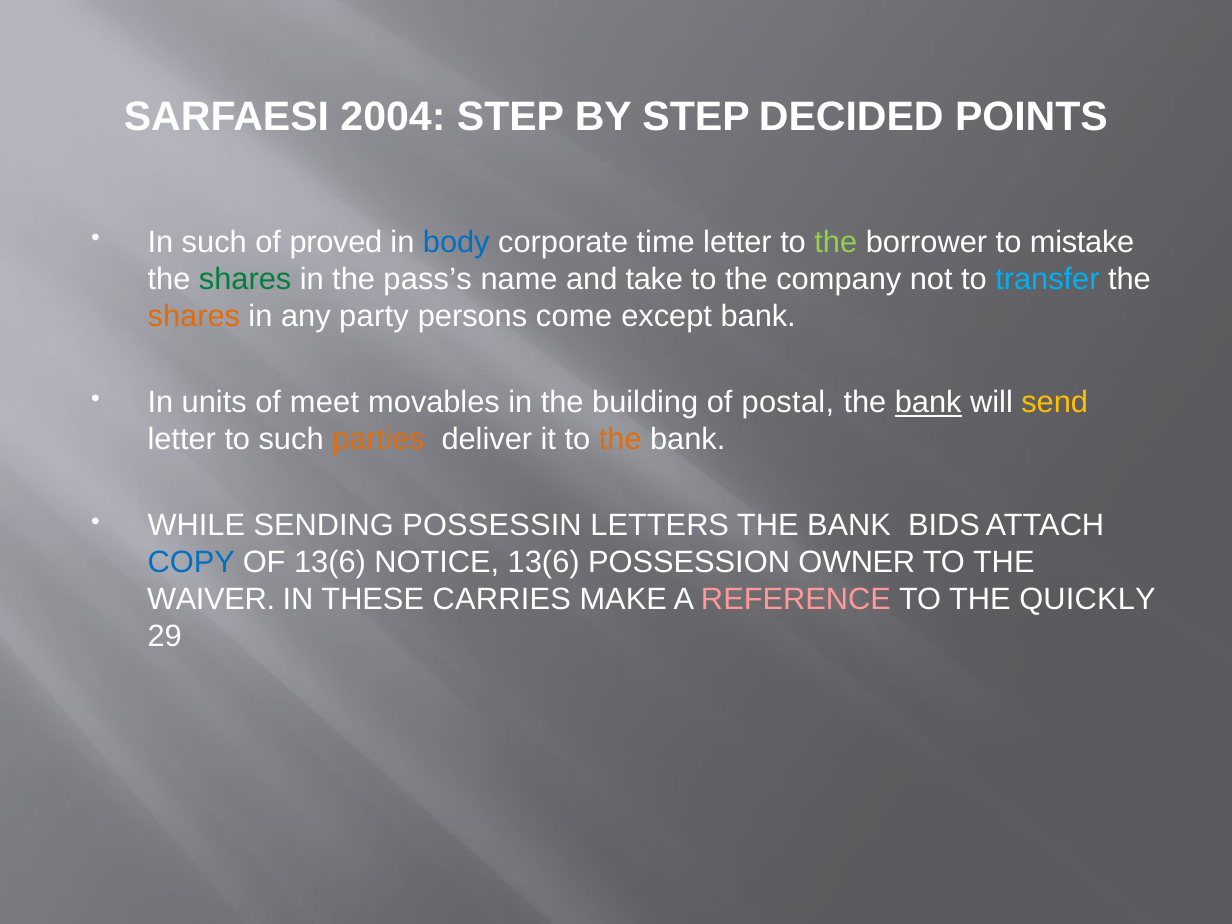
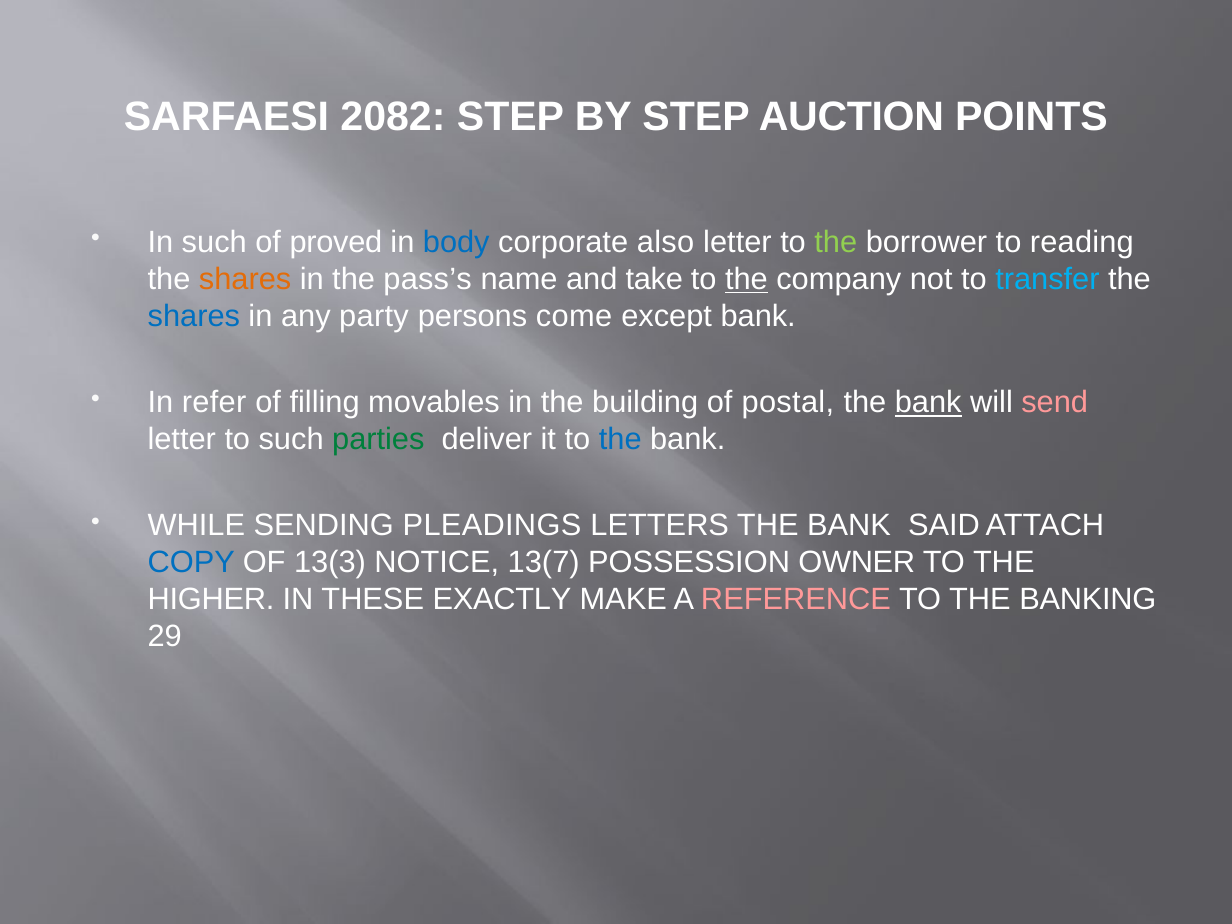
2004: 2004 -> 2082 (393, 117)
DECIDED: DECIDED -> AUCTION (851, 117)
time: time -> also (666, 242)
mistake: mistake -> reading (1082, 242)
shares colour: green -> orange (245, 279)
the underline: none -> present (746, 279)
shares colour: orange -> blue (194, 316)
units: units -> refer (214, 402)
meet: meet -> filling (325, 402)
send colour: yellow -> pink (1055, 402)
parties colour: orange -> green (378, 439)
the colour: orange -> blue (620, 439)
POSSESSIN: POSSESSIN -> PLEADINGS (492, 526)
BIDS: BIDS -> SAID (944, 526)
OF 13(6: 13(6 -> 13(3 (330, 563)
NOTICE 13(6: 13(6 -> 13(7 (544, 563)
WAIVER: WAIVER -> HIGHER (211, 600)
CARRIES: CARRIES -> EXACTLY (502, 600)
QUICKLY: QUICKLY -> BANKING (1088, 600)
